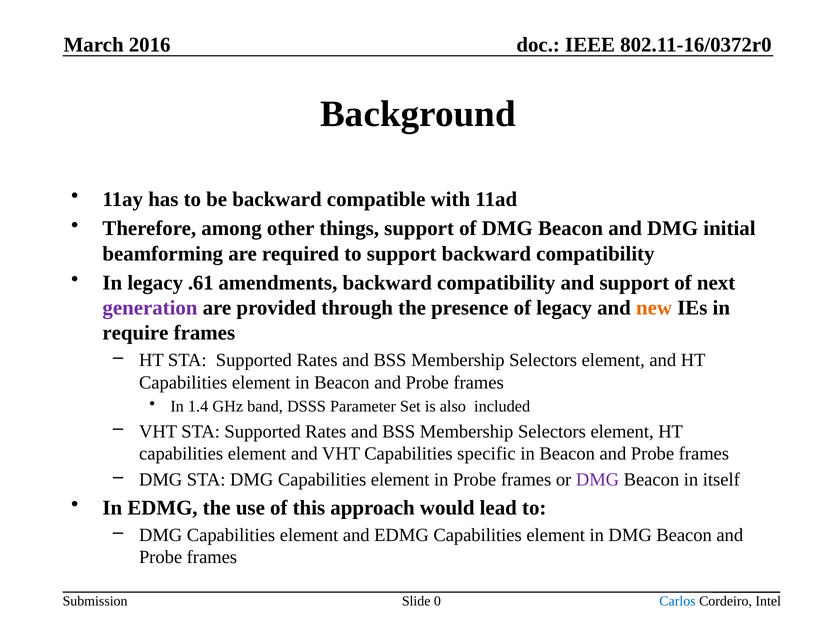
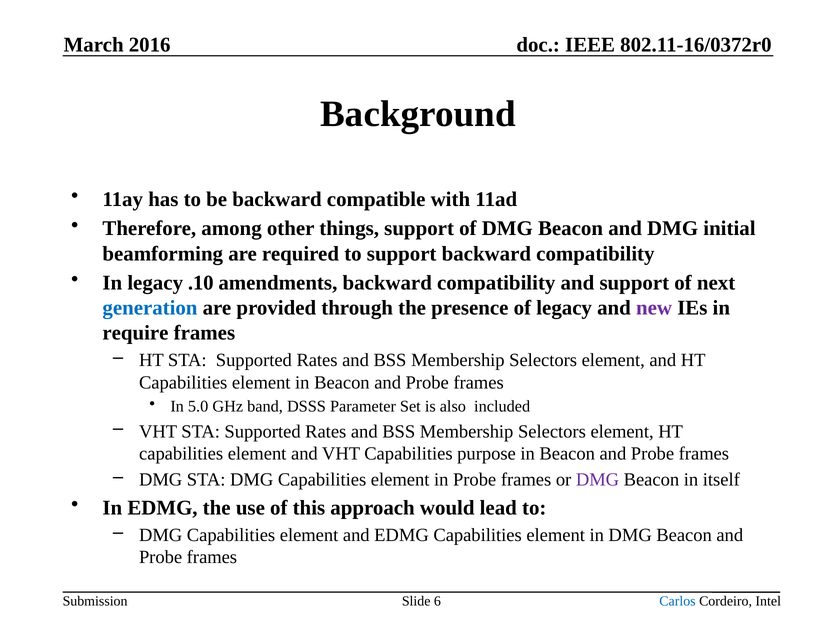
.61: .61 -> .10 (201, 283)
generation colour: purple -> blue (150, 308)
new colour: orange -> purple (654, 308)
1.4: 1.4 -> 5.0 (198, 407)
specific: specific -> purpose (487, 454)
0: 0 -> 6 (437, 601)
